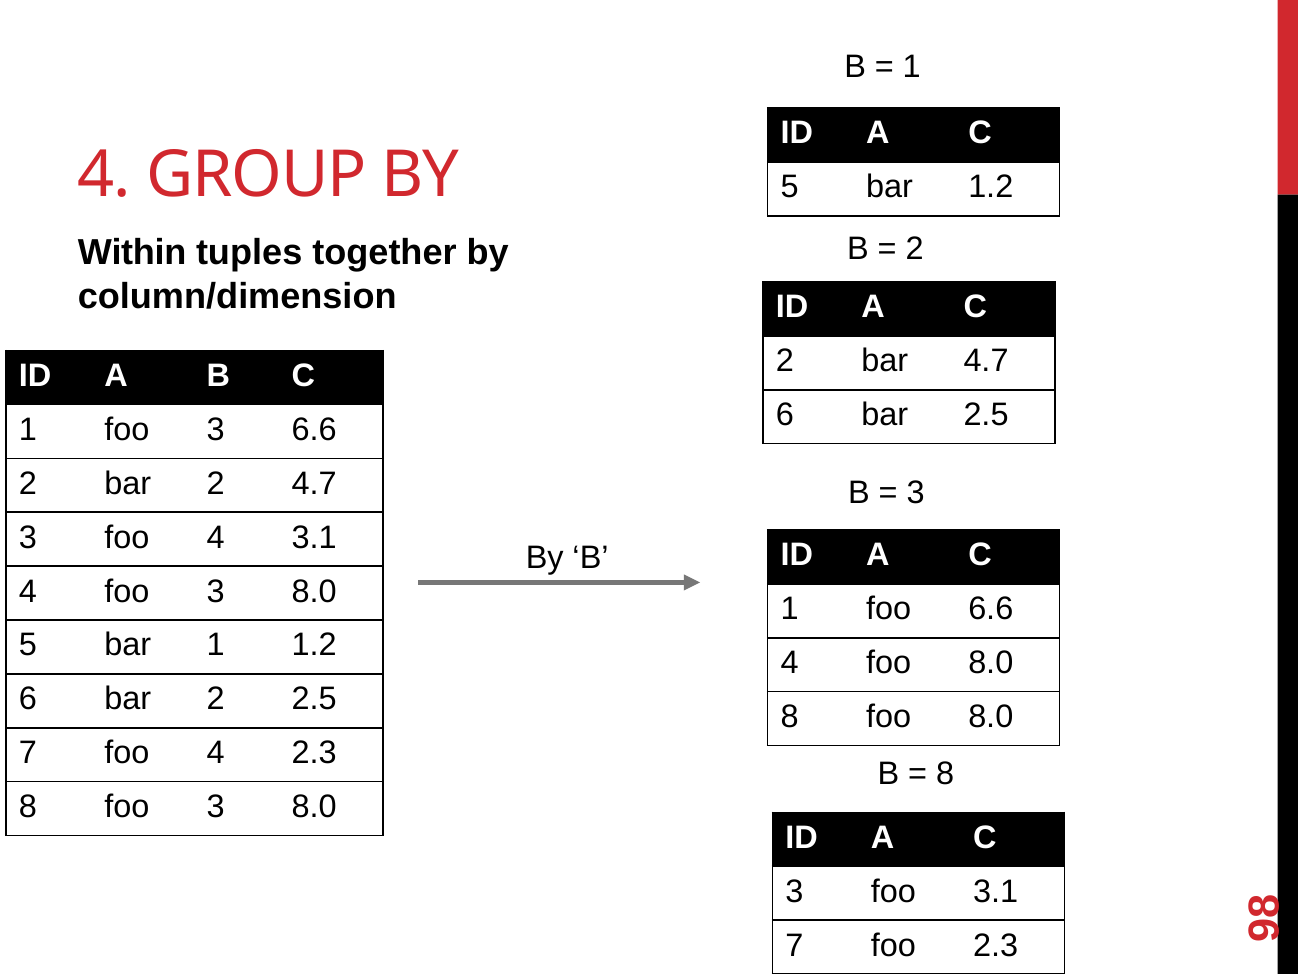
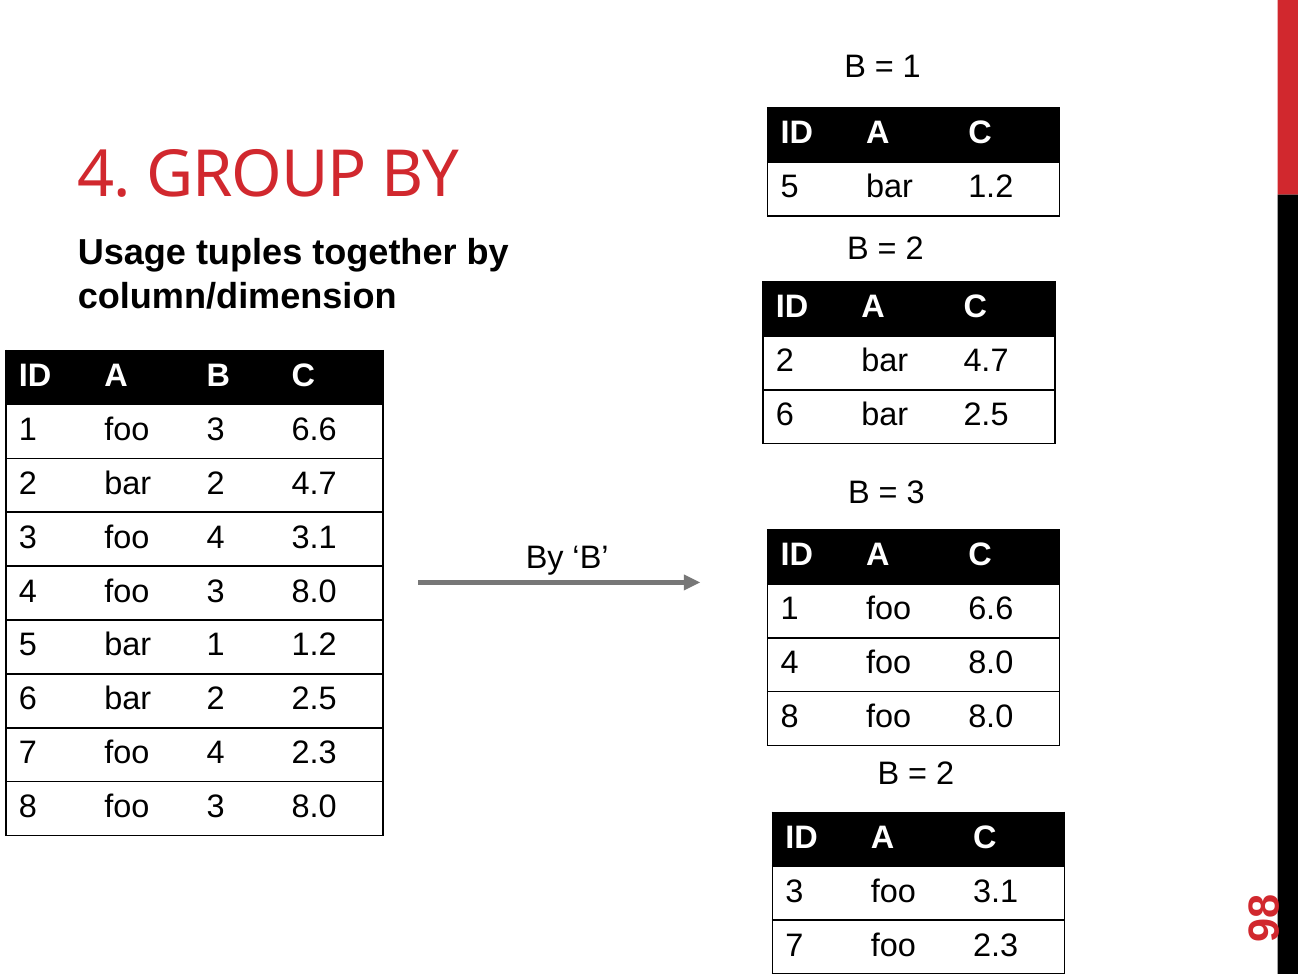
Within: Within -> Usage (132, 253)
8: 8 -> 2 (945, 773)
